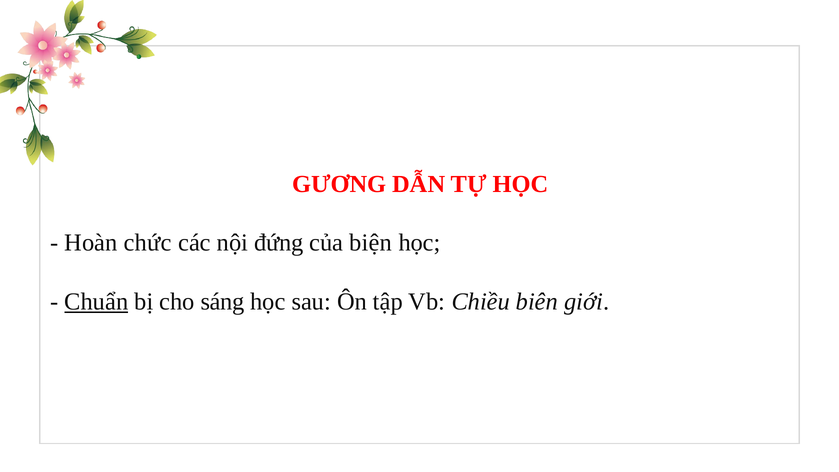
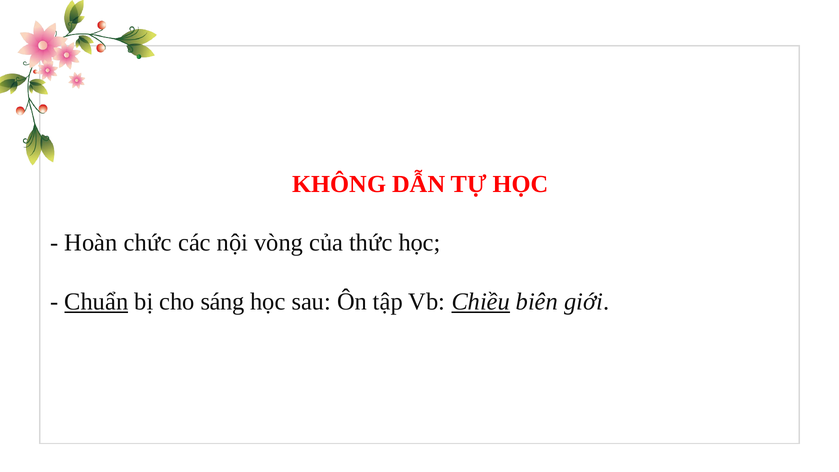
GƯƠNG: GƯƠNG -> KHÔNG (339, 184)
đứng: đứng -> vòng (279, 243)
biện: biện -> thức (371, 243)
Chiều underline: none -> present (481, 302)
